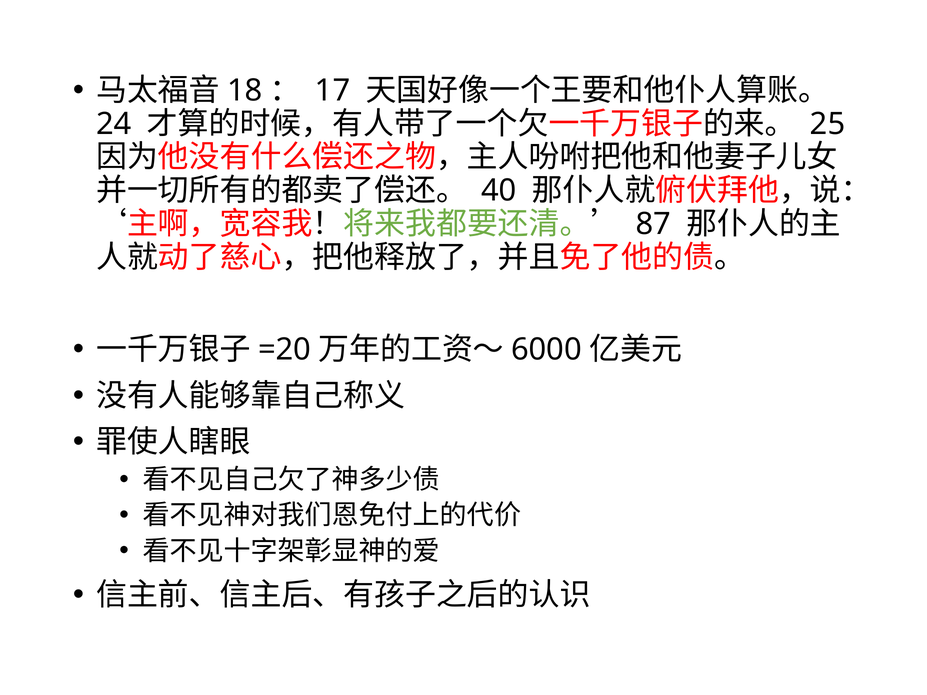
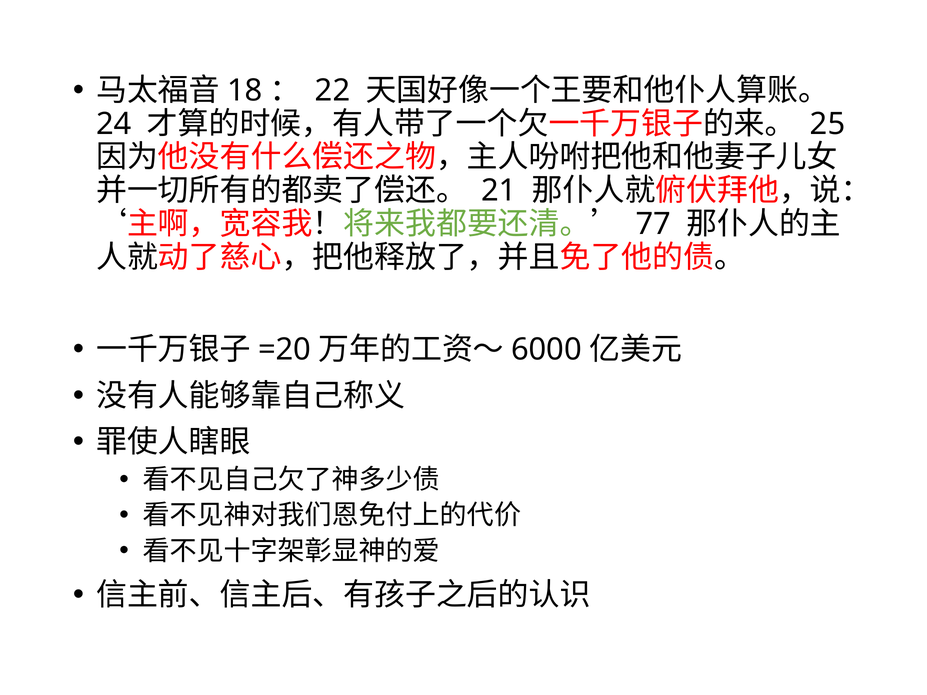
17: 17 -> 22 (333, 91)
40: 40 -> 21 (499, 191)
87: 87 -> 77 (653, 224)
